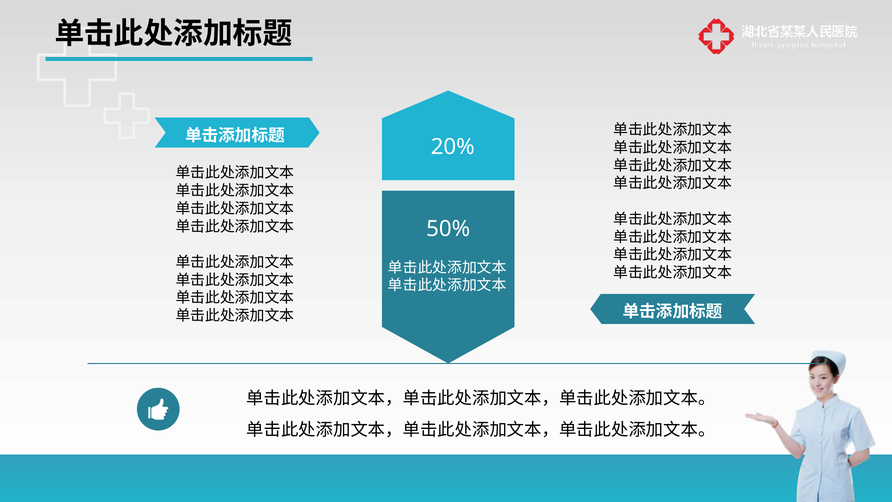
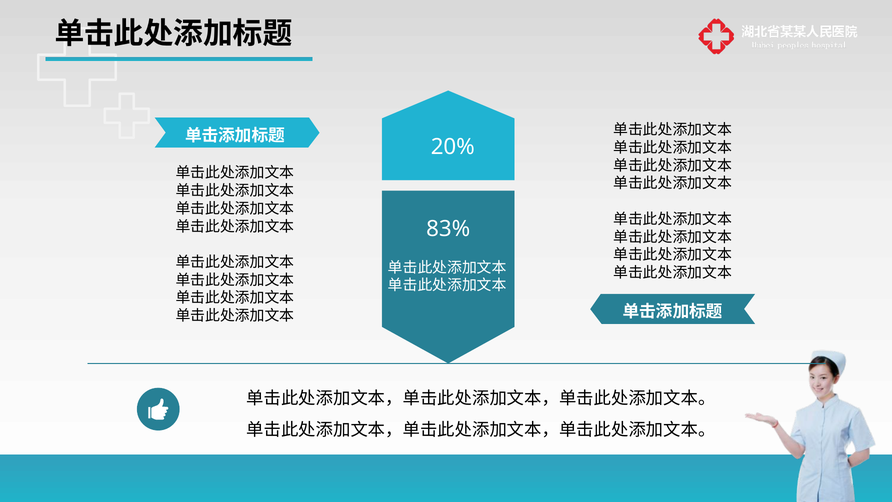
50%: 50% -> 83% (448, 229)
